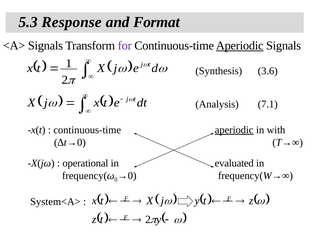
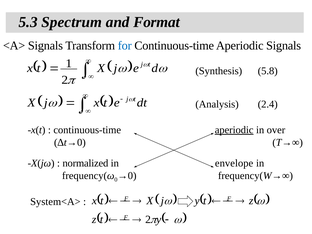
Response: Response -> Spectrum (72, 22)
for colour: purple -> blue (125, 46)
Aperiodic underline: present -> none (240, 46)
3.6: 3.6 -> 5.8 (268, 71)
7.1: 7.1 -> 2.4 (268, 104)
with: with -> over (276, 130)
operational: operational -> normalized (85, 163)
evaluated: evaluated -> envelope (234, 163)
